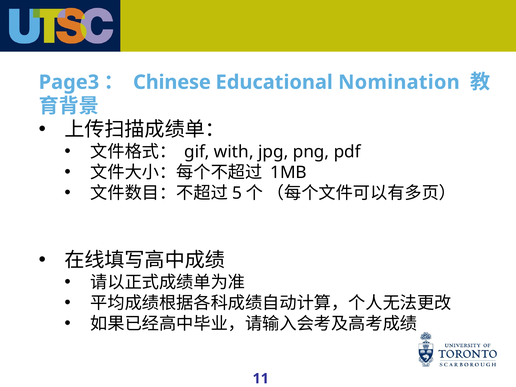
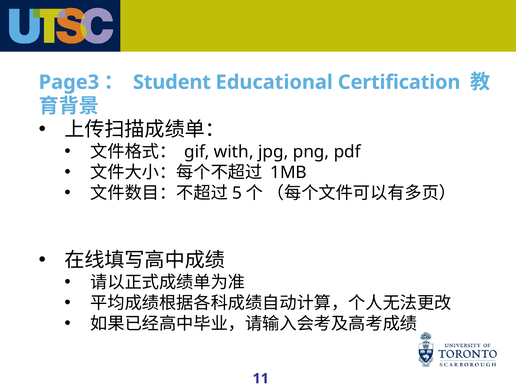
Chinese: Chinese -> Student (172, 82)
Nomination: Nomination -> Certification (399, 82)
